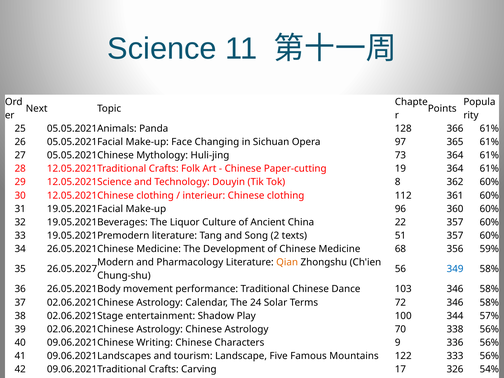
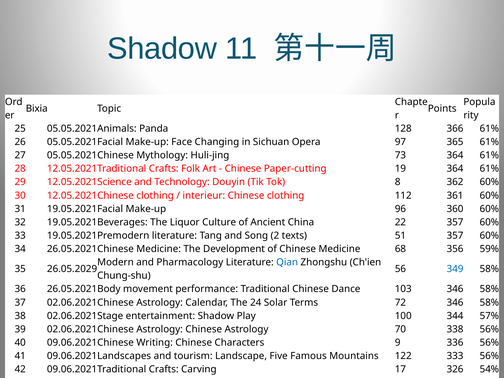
Science: Science -> Shadow (162, 49)
Next: Next -> Bixia (37, 109)
Qian colour: orange -> blue (287, 262)
26.05.2027: 26.05.2027 -> 26.05.2029 (72, 269)
